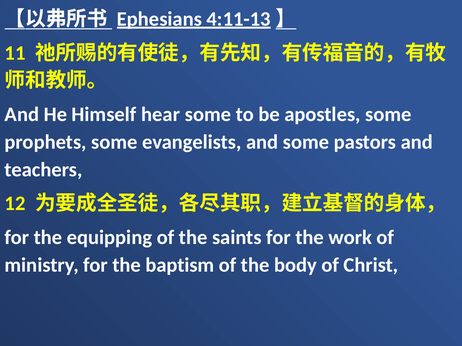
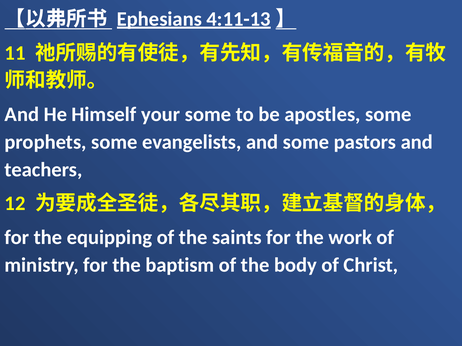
hear: hear -> your (161, 115)
